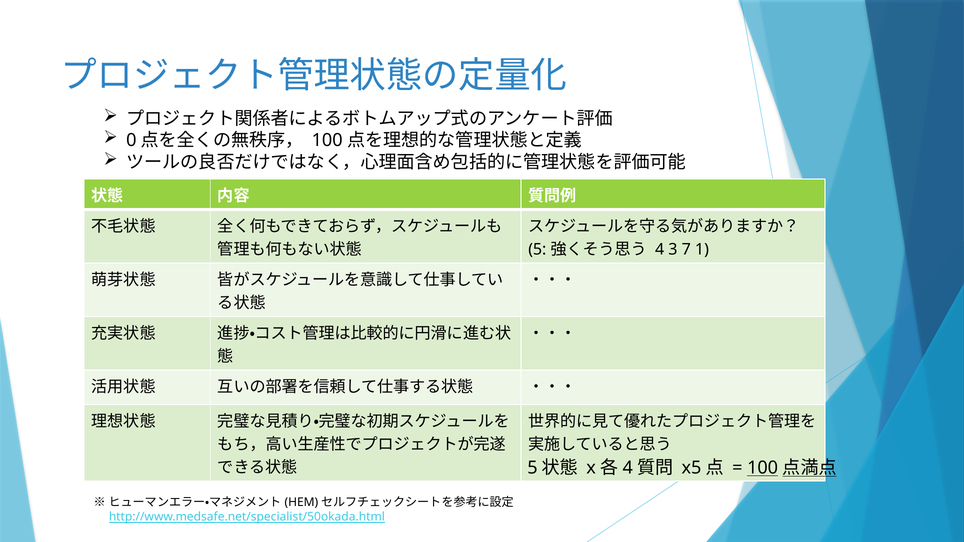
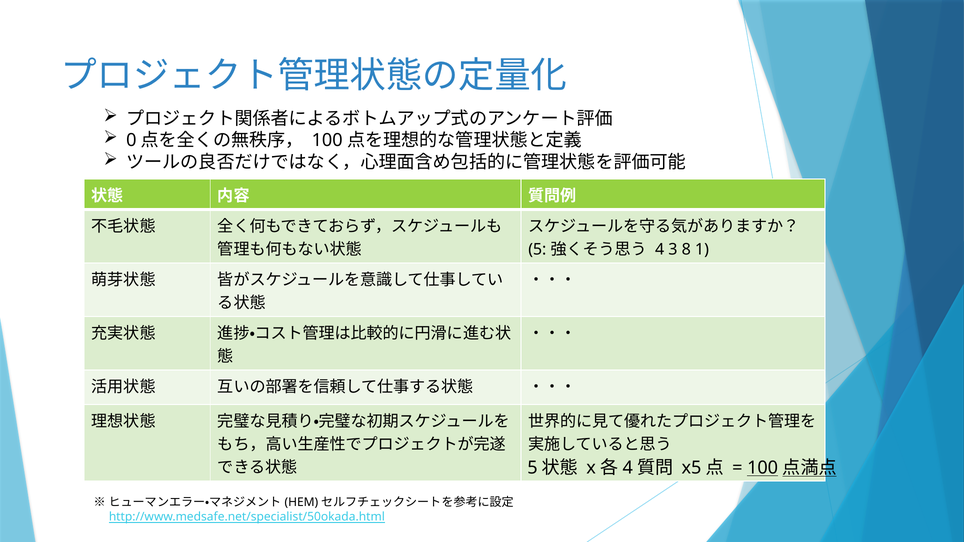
7: 7 -> 8 (686, 250)
